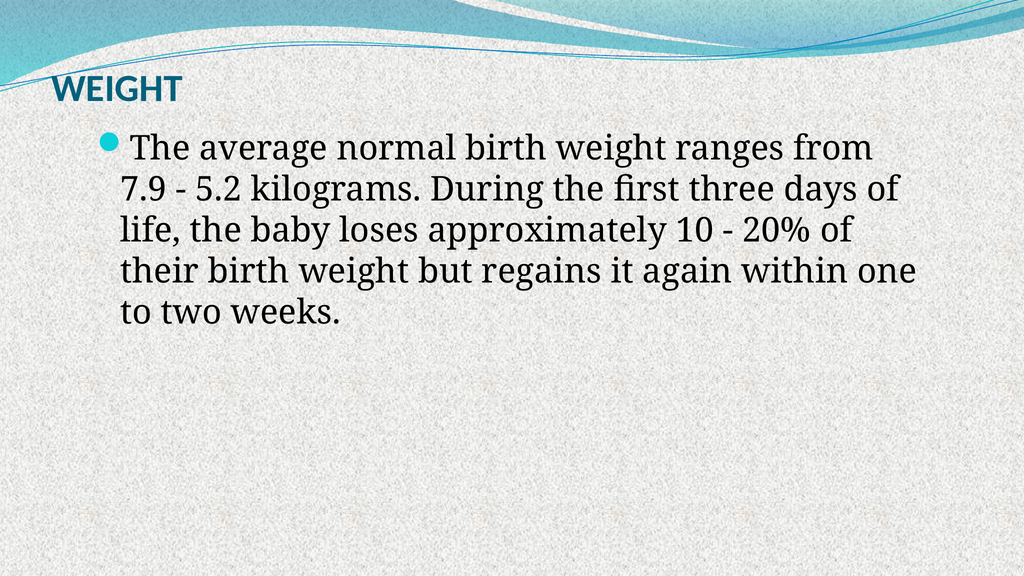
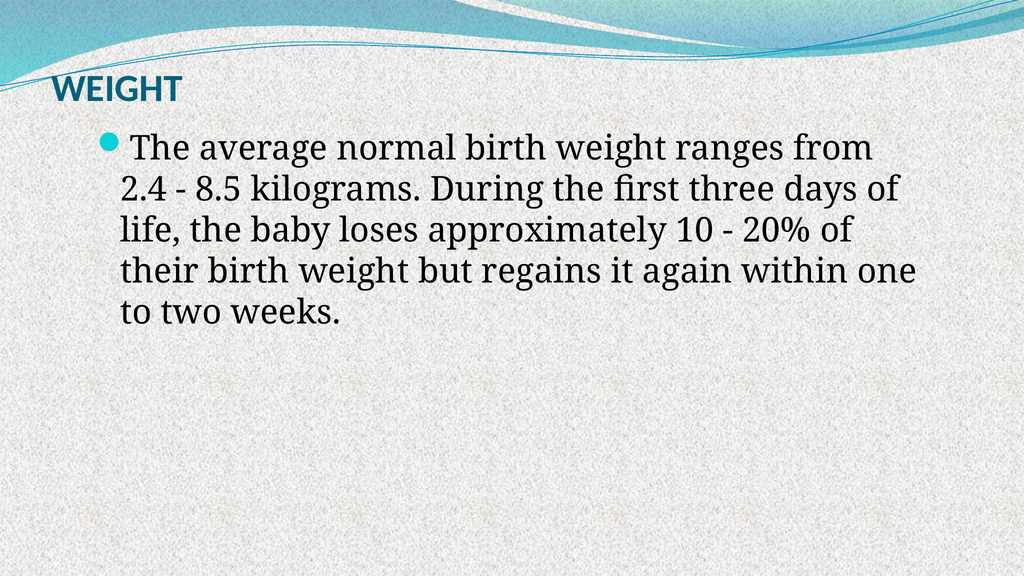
7.9: 7.9 -> 2.4 (144, 189)
5.2: 5.2 -> 8.5 (219, 189)
